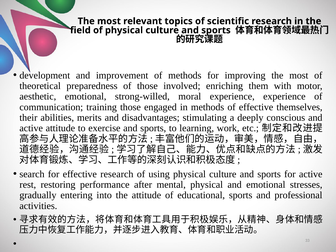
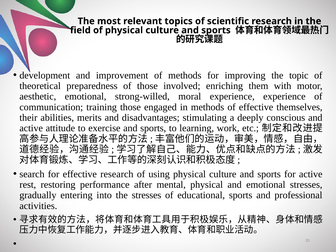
improving the most: most -> topic (299, 75)
the attitude: attitude -> stresses (147, 195)
